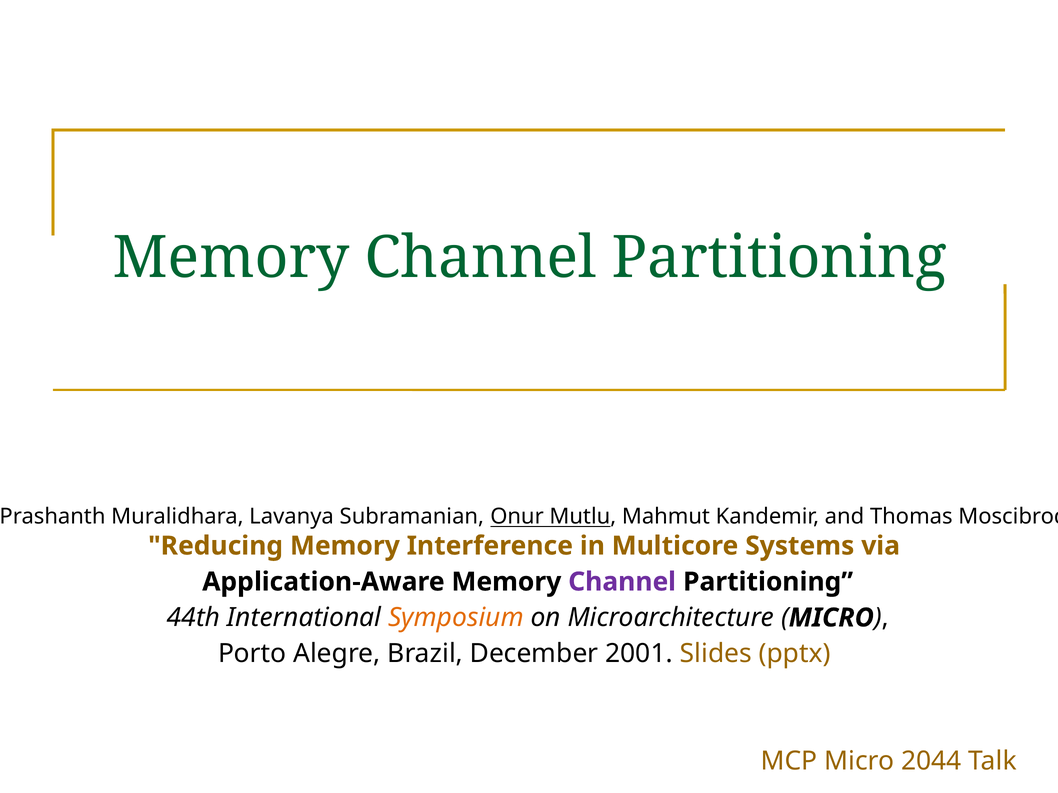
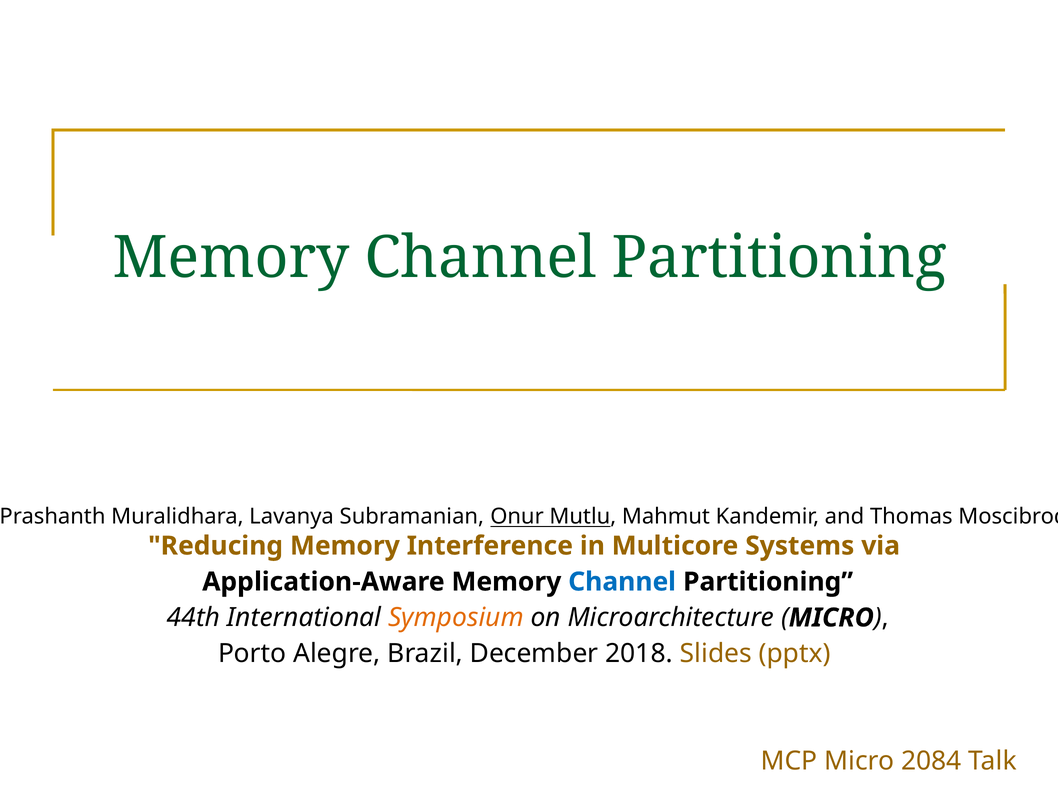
Channel colour: purple -> blue (622, 582)
2001: 2001 -> 2018 (639, 654)
2044: 2044 -> 2084 (931, 761)
